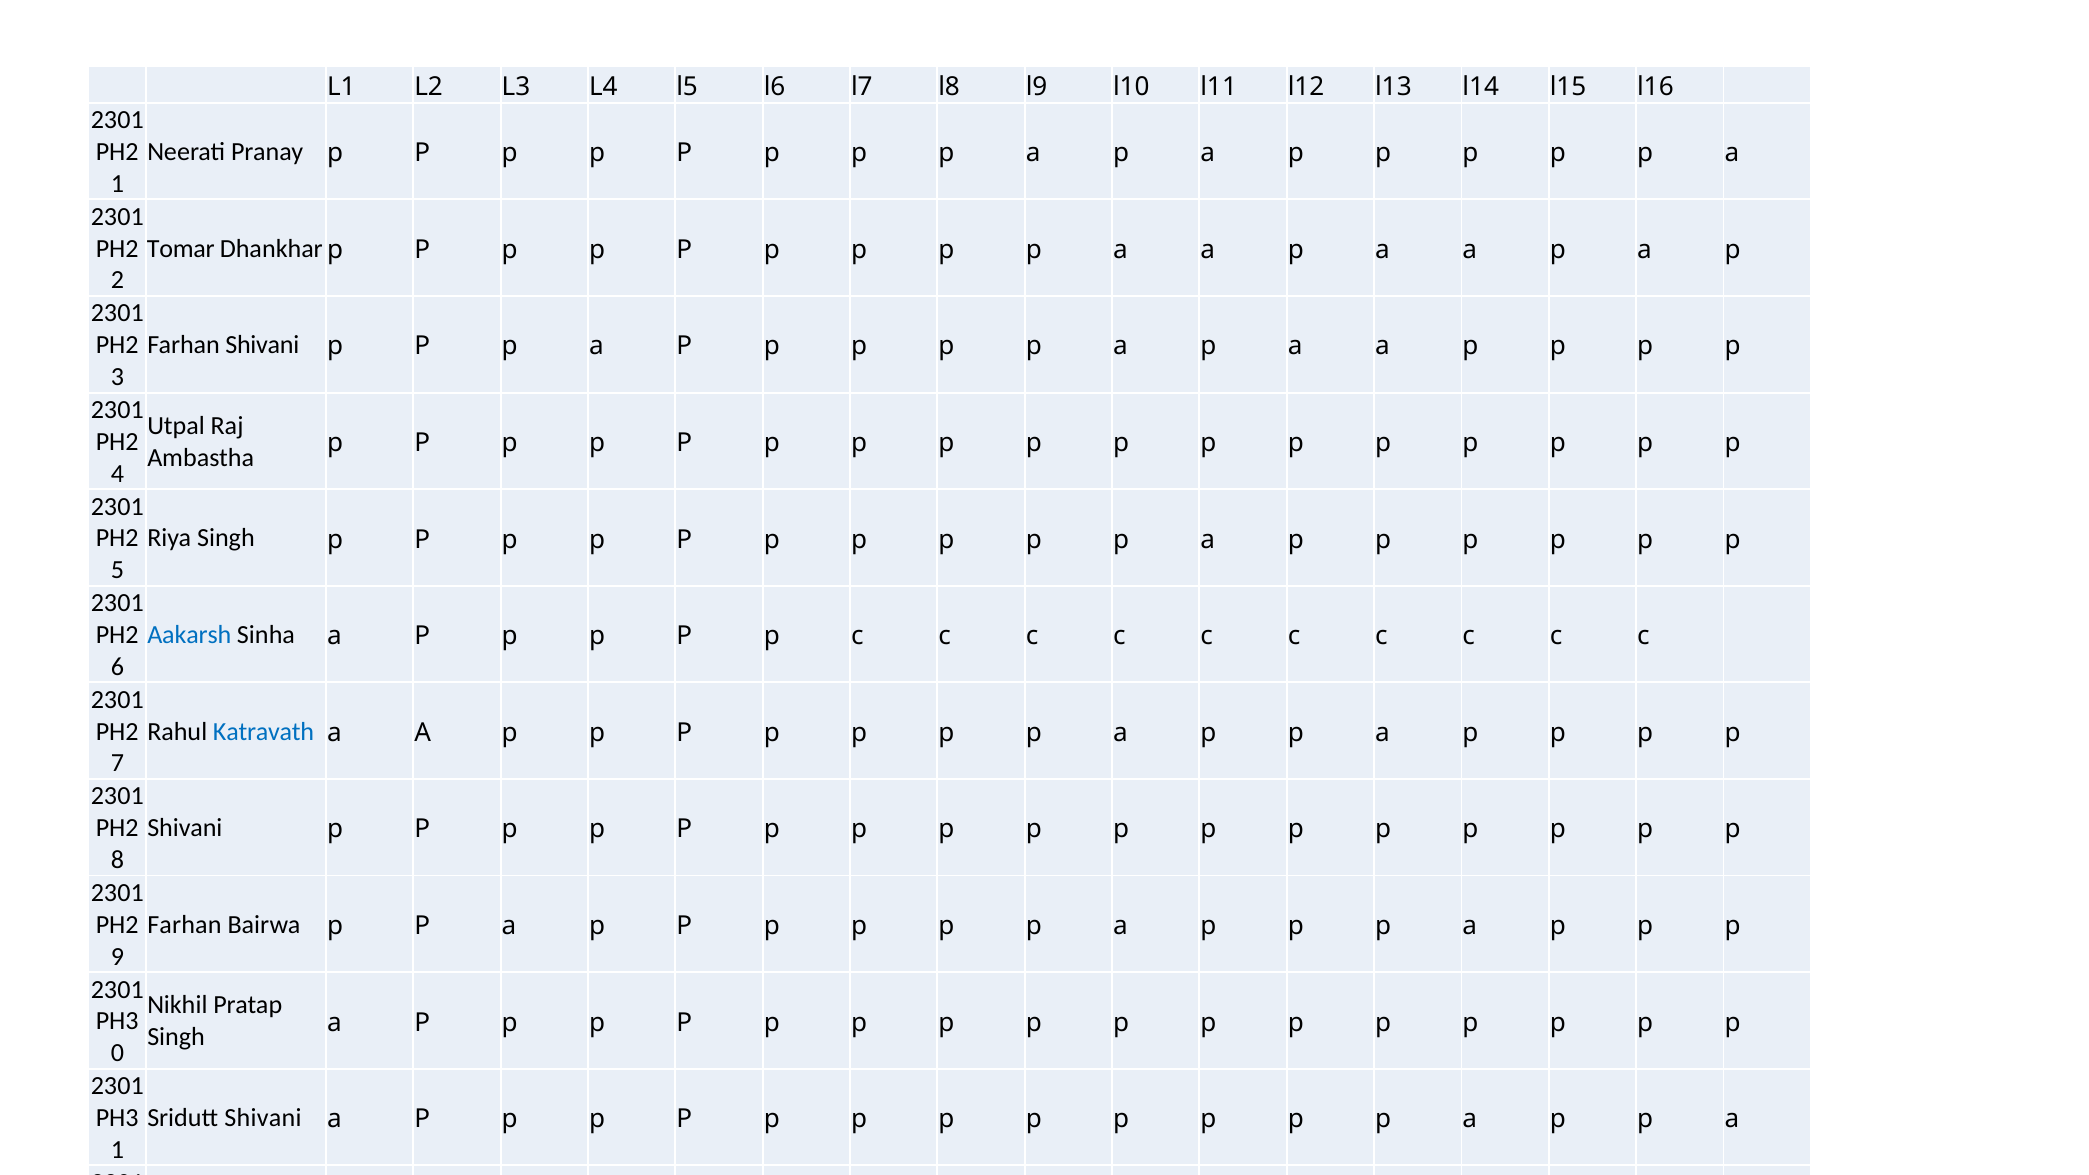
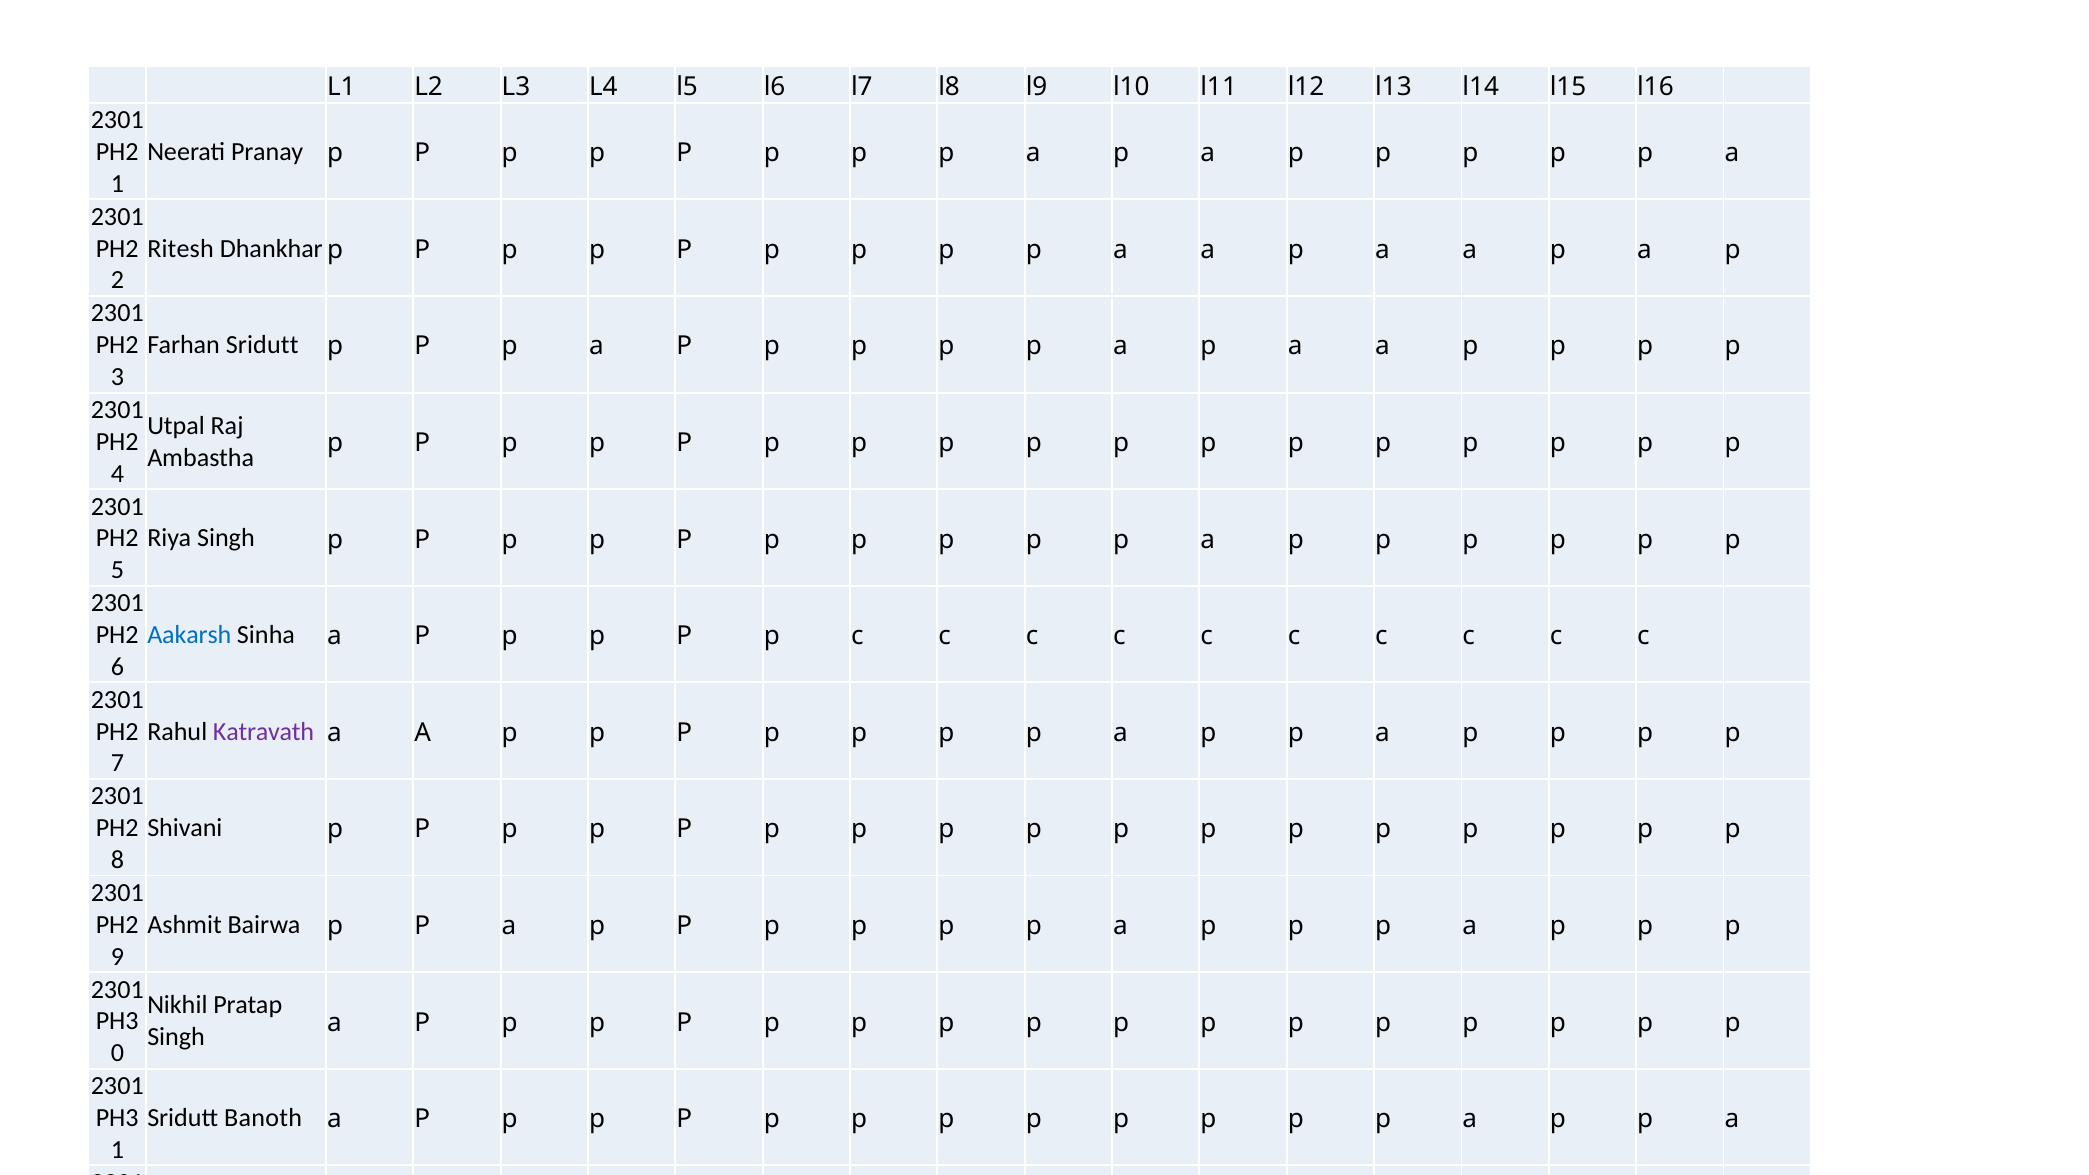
Tomar: Tomar -> Ritesh (181, 248)
Farhan Shivani: Shivani -> Sridutt (262, 345)
Katravath colour: blue -> purple (264, 731)
Farhan: Farhan -> Ashmit (185, 925)
Sridutt Shivani: Shivani -> Banoth (263, 1118)
